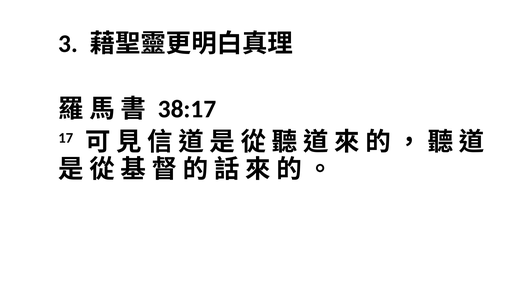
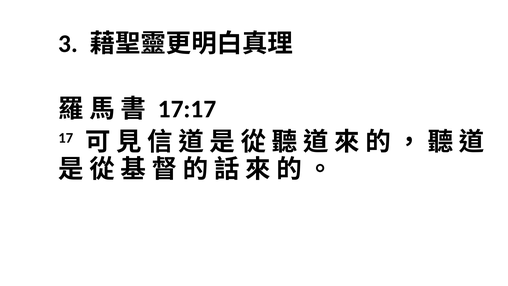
38:17: 38:17 -> 17:17 (187, 109)
